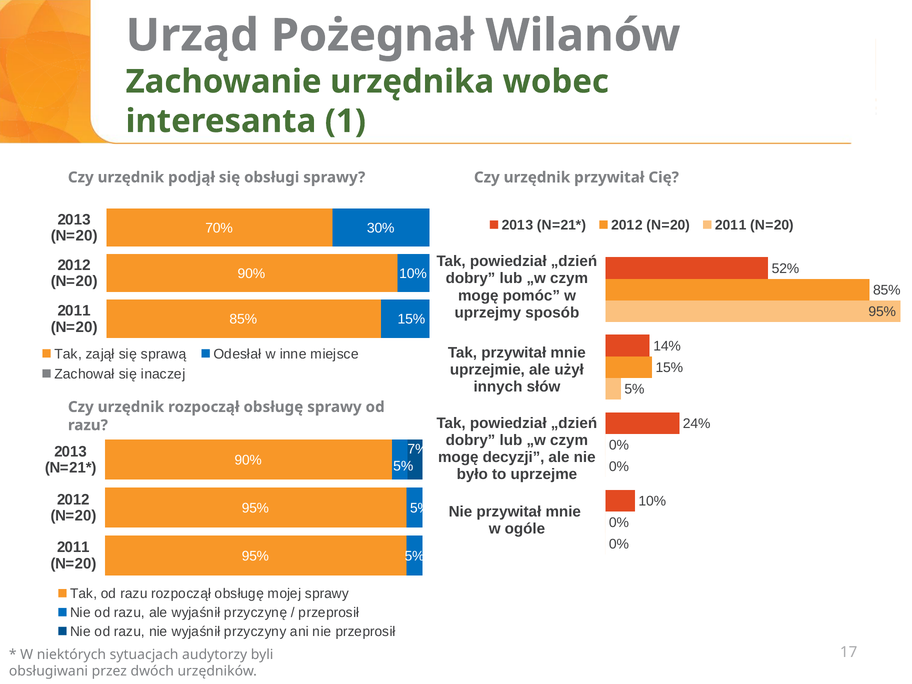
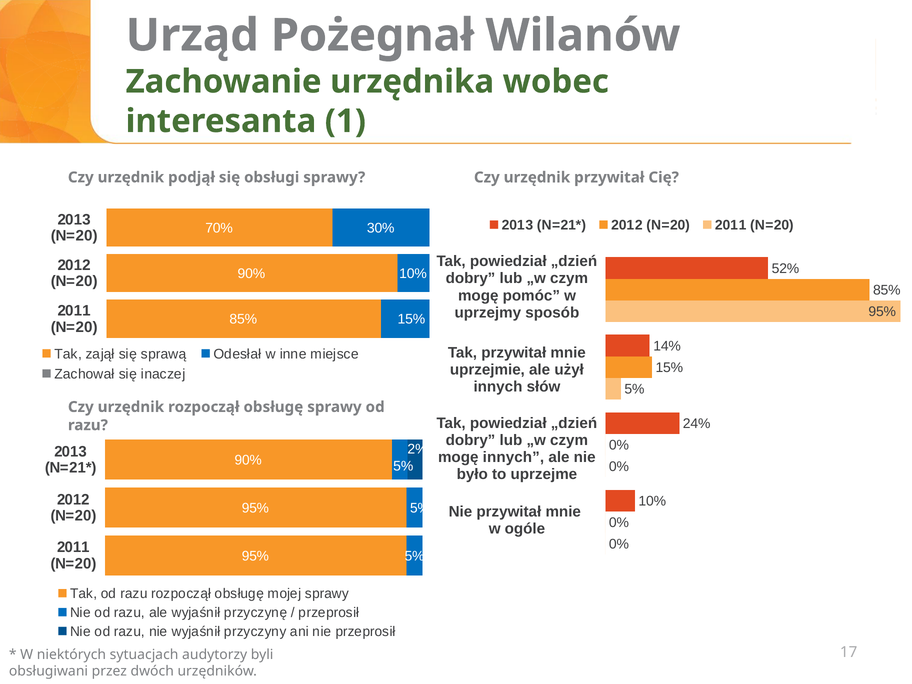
7%: 7% -> 2% (418, 449)
mogę decyzji: decyzji -> innych (513, 457)
